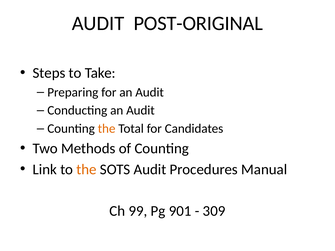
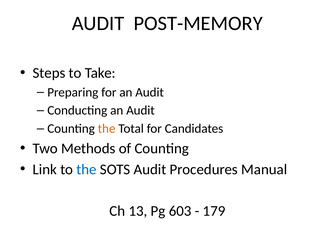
POST-ORIGINAL: POST-ORIGINAL -> POST-MEMORY (198, 23)
the colour: orange -> blue (86, 170)
99: 99 -> 13 (138, 211)
901: 901 -> 603 (180, 211)
309: 309 -> 179 (214, 211)
